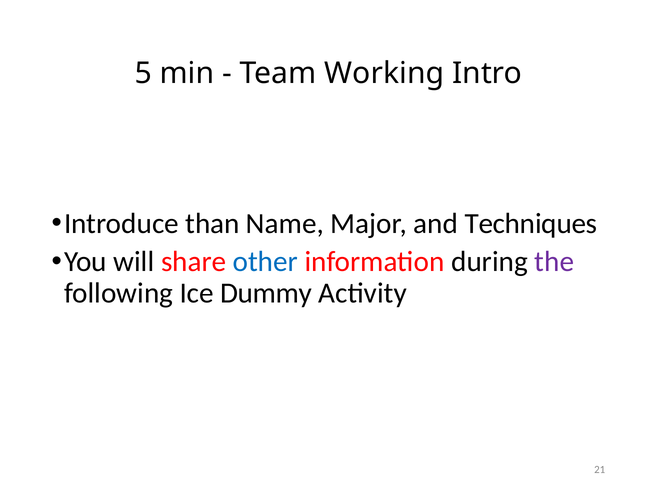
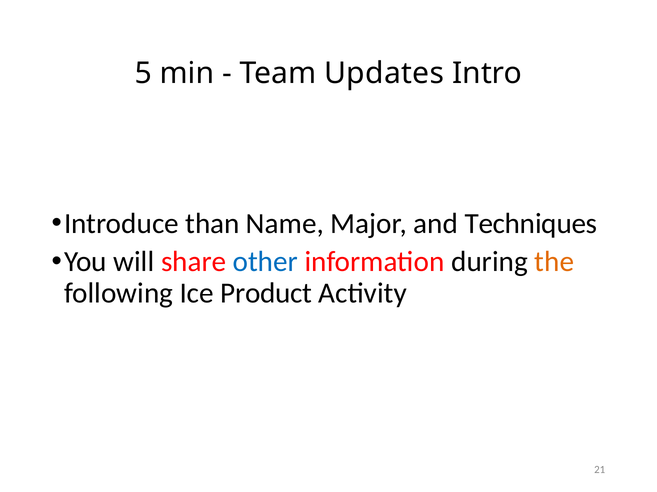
Working: Working -> Updates (384, 74)
the colour: purple -> orange (554, 262)
Dummy: Dummy -> Product (266, 294)
